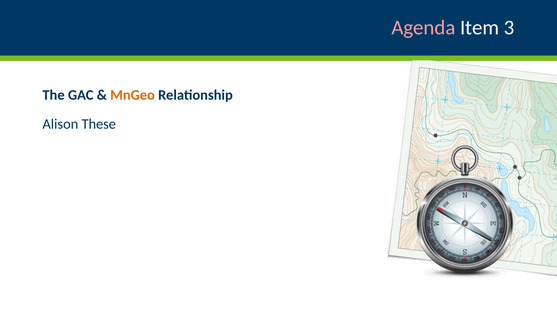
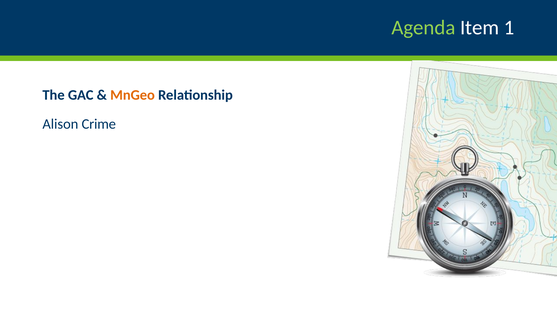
Agenda colour: pink -> light green (423, 28)
3: 3 -> 1 (509, 28)
These: These -> Crime (99, 124)
